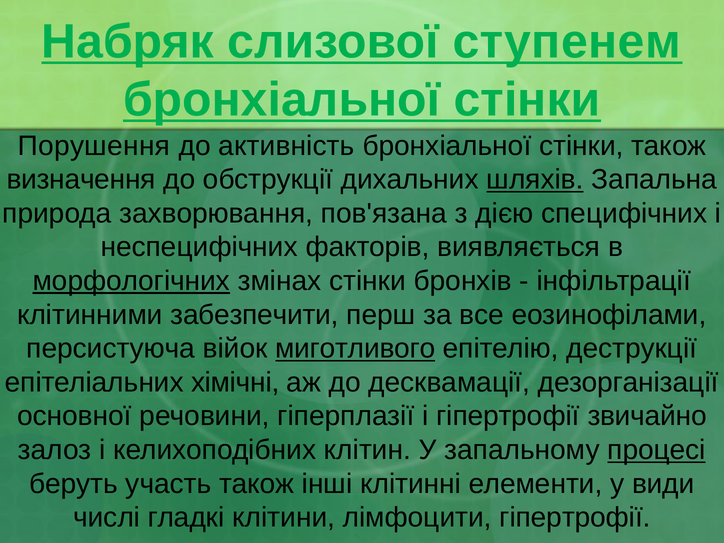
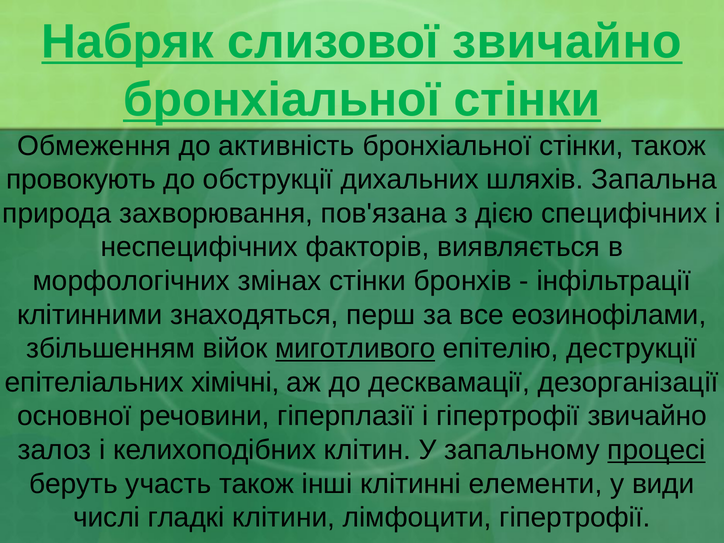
слизової ступенем: ступенем -> звичайно (567, 42)
Порушення: Порушення -> Обмеження (94, 146)
визначення: визначення -> провокують (81, 180)
шляхів underline: present -> none (535, 180)
морфологічних underline: present -> none (131, 281)
забезпечити: забезпечити -> знаходяться (255, 315)
персистуюча: персистуюча -> збільшенням (111, 349)
